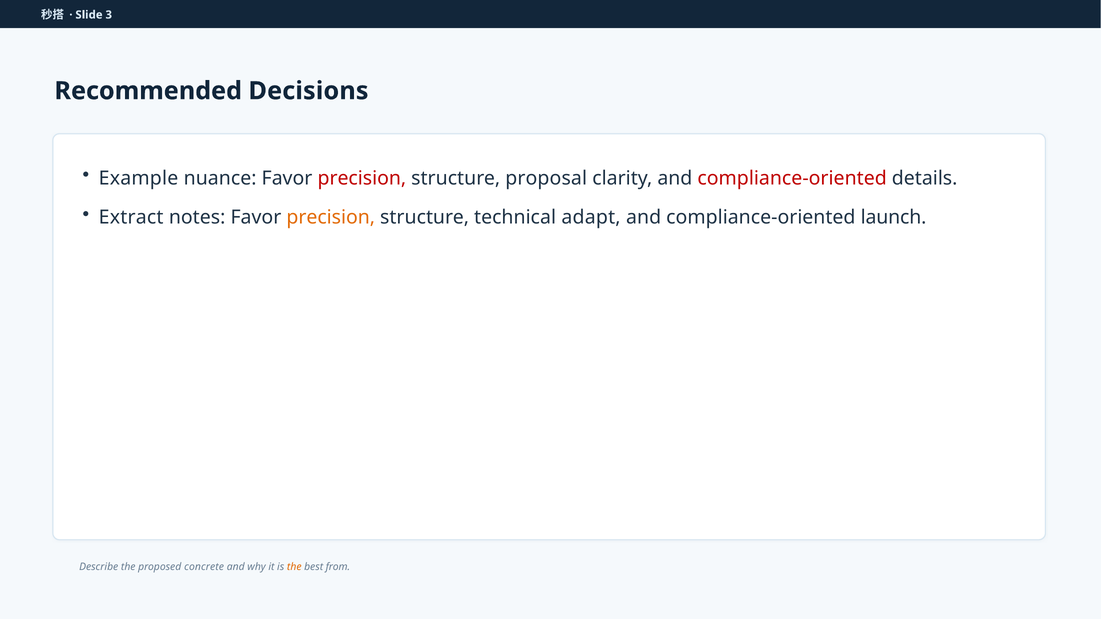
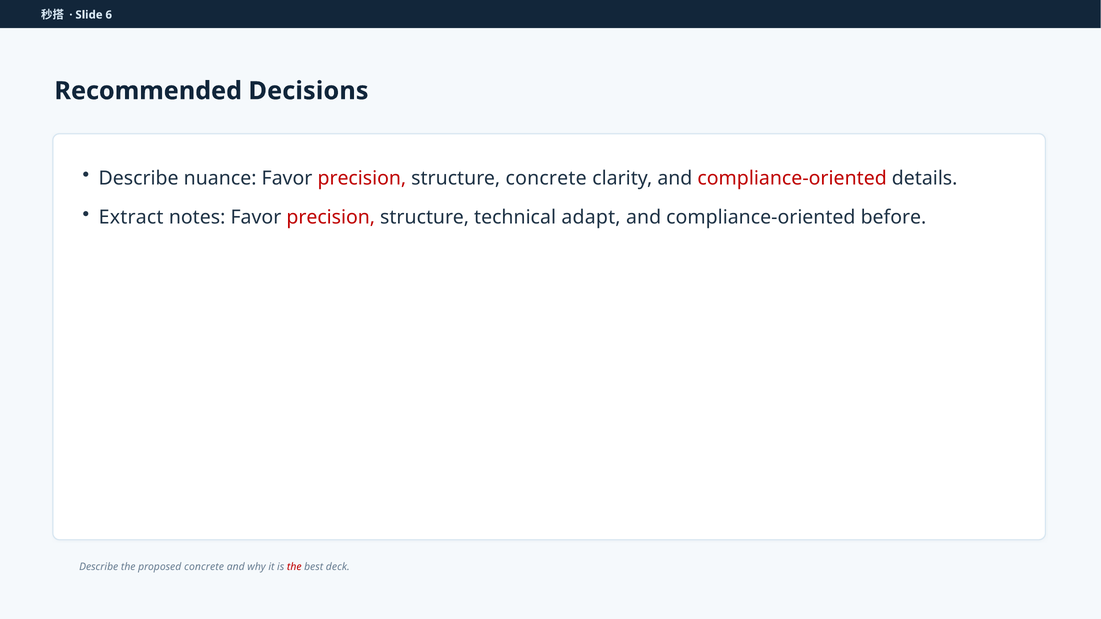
3: 3 -> 6 (109, 15)
Example: Example -> Describe (139, 178)
structure proposal: proposal -> concrete (546, 178)
precision colour: orange -> red (331, 218)
launch: launch -> before (893, 218)
the colour: orange -> red (294, 567)
from: from -> deck (338, 567)
